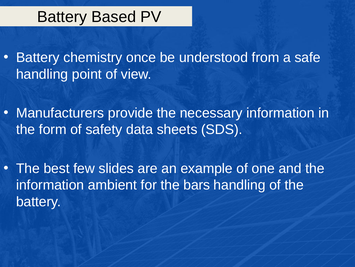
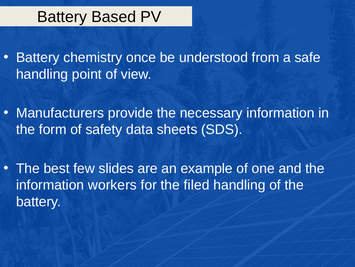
ambient: ambient -> workers (112, 185)
bars: bars -> filed (197, 185)
